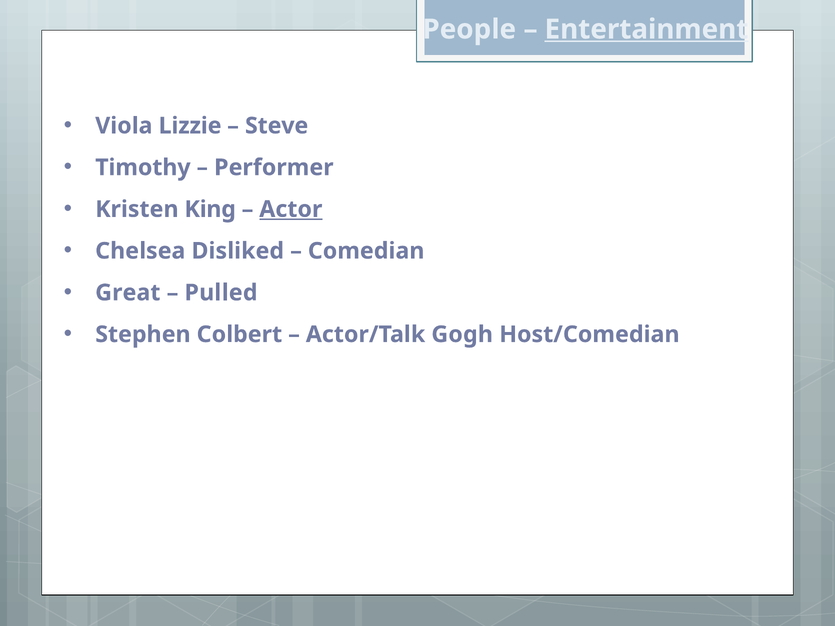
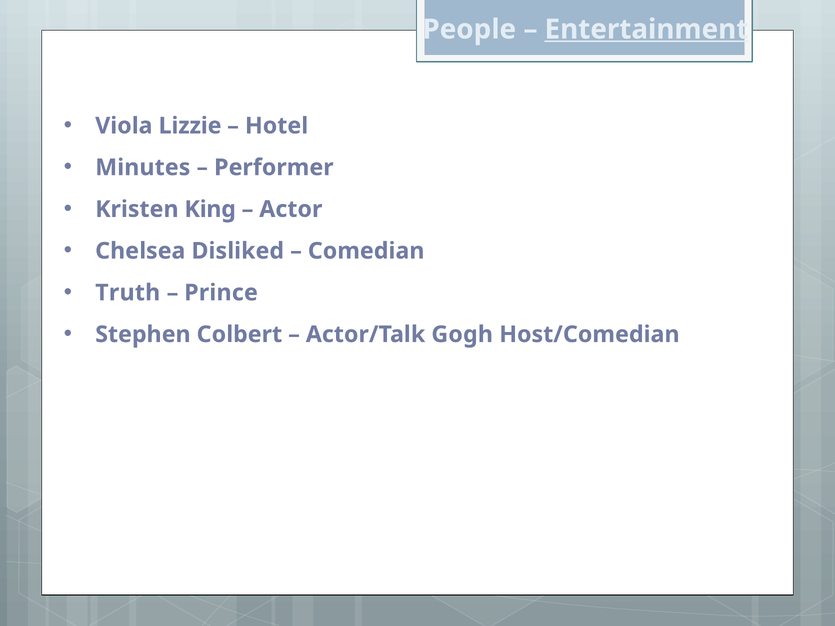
Steve: Steve -> Hotel (277, 126)
Timothy: Timothy -> Minutes (143, 168)
Actor underline: present -> none (291, 209)
Great: Great -> Truth (128, 293)
Pulled: Pulled -> Prince (221, 293)
